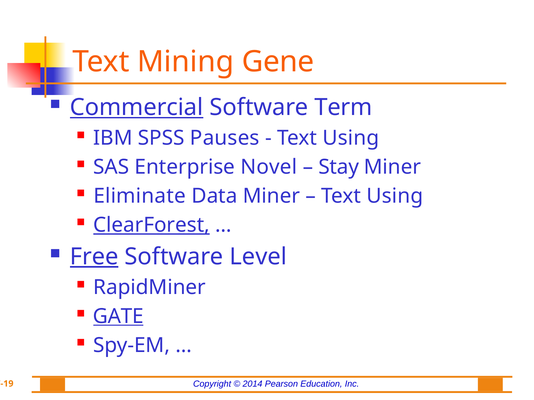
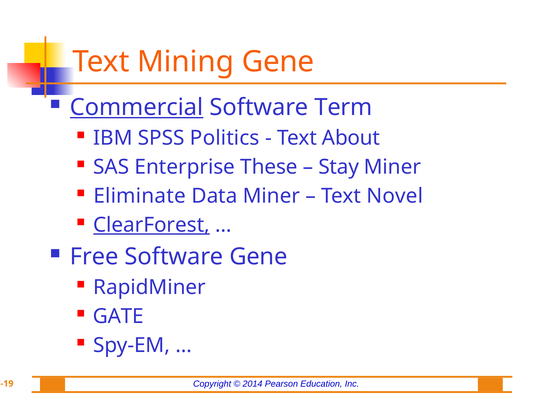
Pauses: Pauses -> Politics (225, 138)
Using: Using -> About (351, 138)
Novel: Novel -> These (269, 167)
Using: Using -> Novel (395, 196)
Free underline: present -> none (94, 257)
Software Level: Level -> Gene (258, 257)
GATE underline: present -> none (118, 317)
